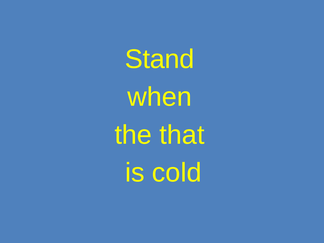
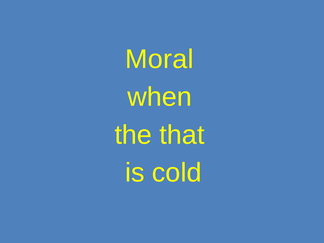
Stand: Stand -> Moral (159, 59)
